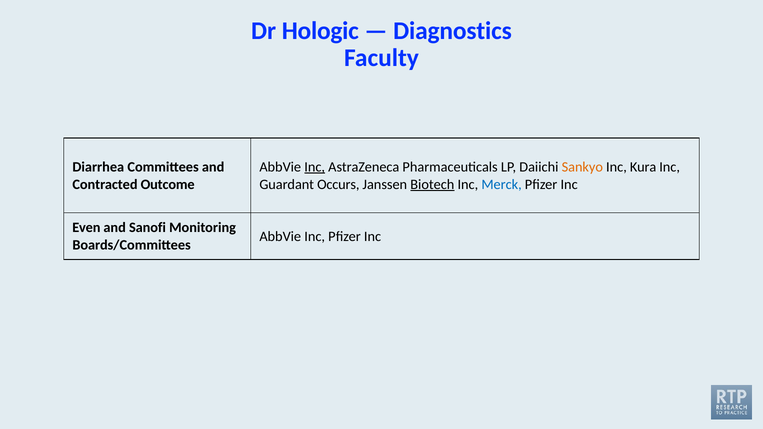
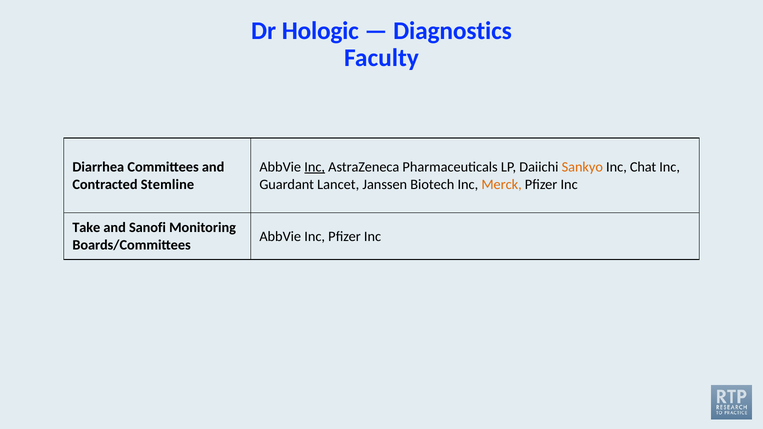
Kura: Kura -> Chat (643, 167)
Outcome: Outcome -> Stemline (168, 184)
Occurs: Occurs -> Lancet (338, 184)
Biotech underline: present -> none (432, 184)
Merck colour: blue -> orange (502, 184)
Even: Even -> Take (86, 228)
